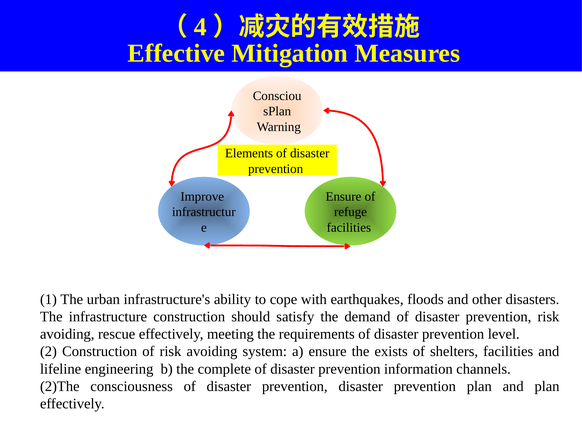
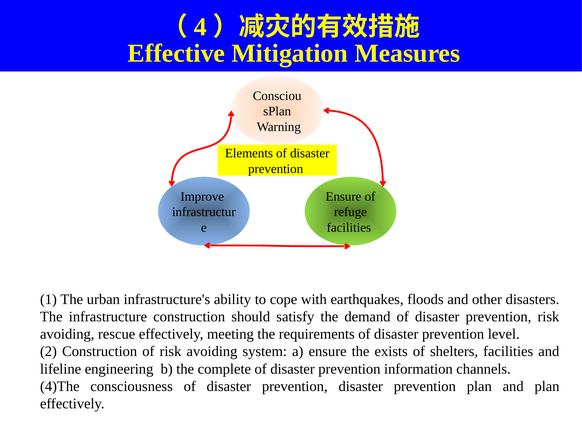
2)The: 2)The -> 4)The (60, 387)
